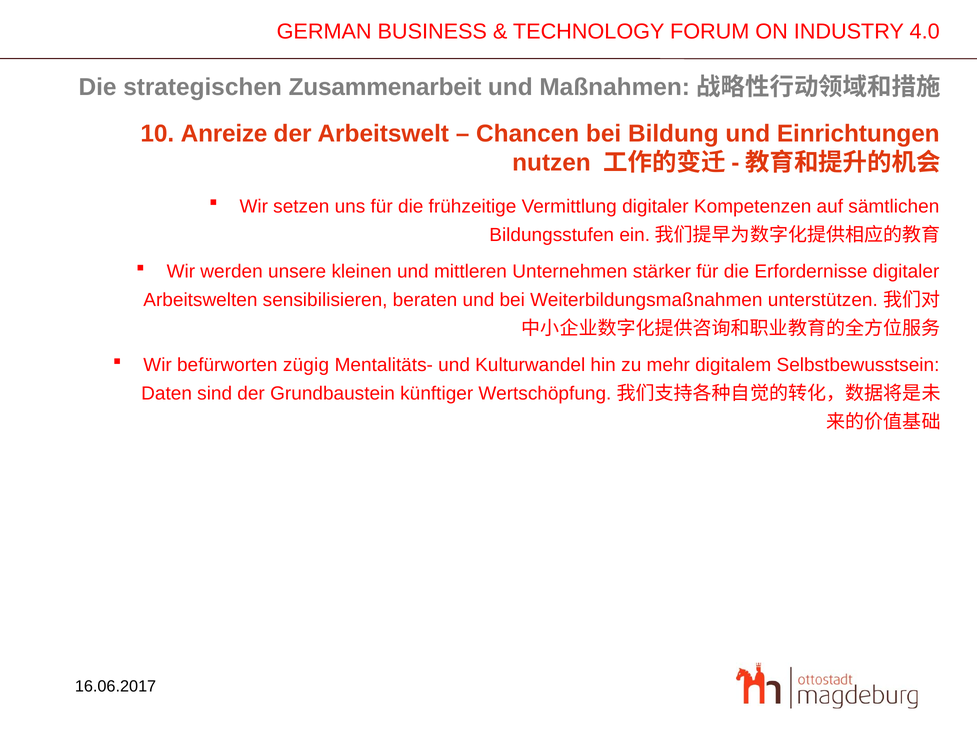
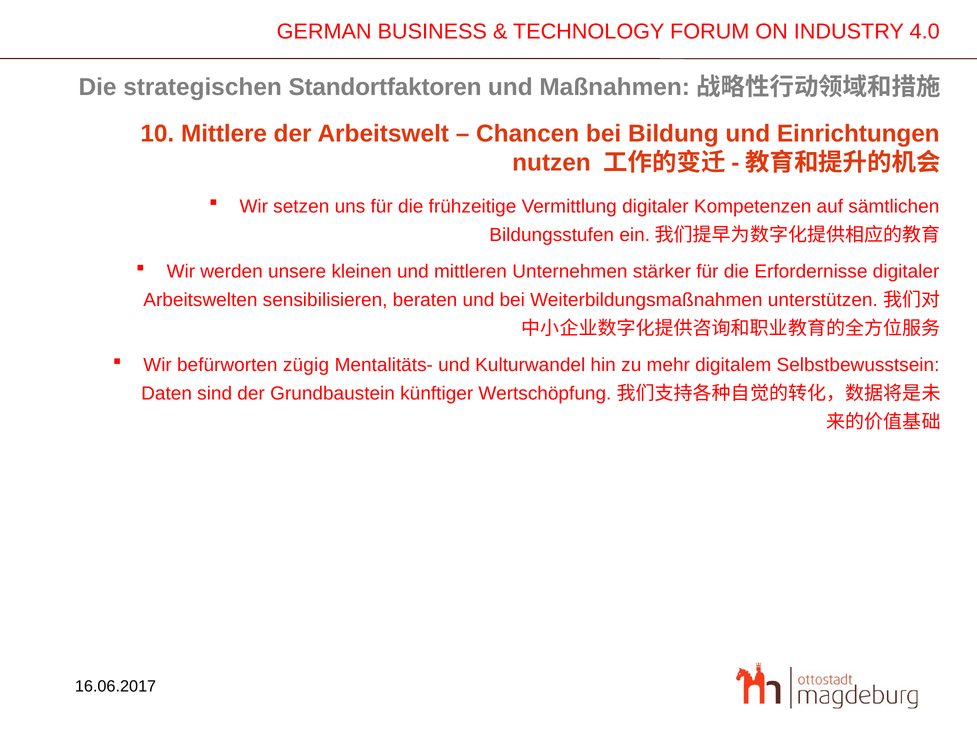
Zusammenarbeit: Zusammenarbeit -> Standortfaktoren (385, 87)
Anreize: Anreize -> Mittlere (224, 134)
